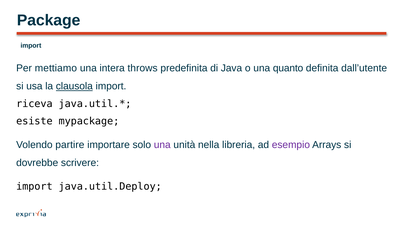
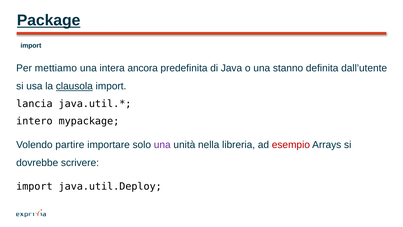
Package underline: none -> present (49, 20)
throws: throws -> ancora (143, 68)
quanto: quanto -> stanno (288, 68)
riceva: riceva -> lancia (34, 104)
esiste: esiste -> intero (34, 121)
esempio colour: purple -> red (291, 145)
